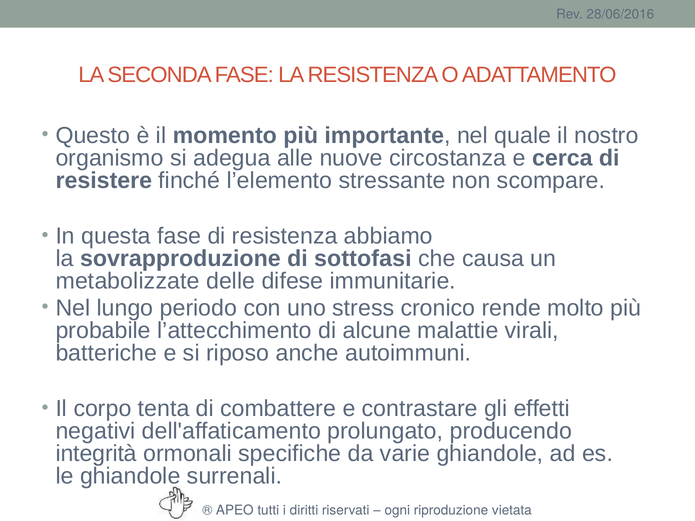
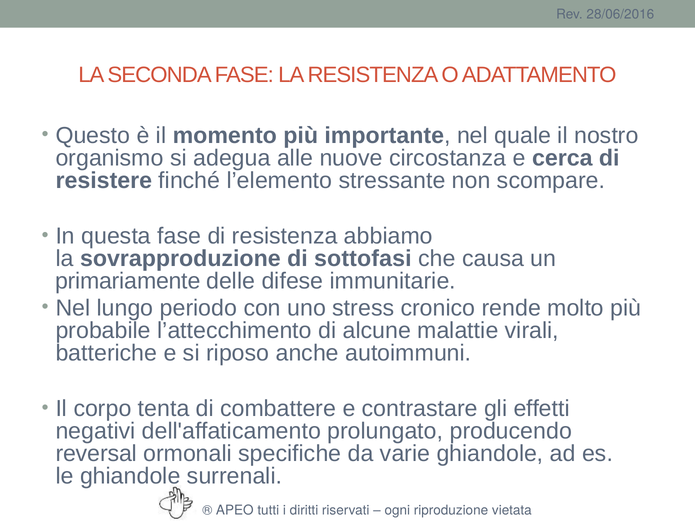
metabolizzate: metabolizzate -> primariamente (128, 281)
integrità: integrità -> reversal (96, 454)
